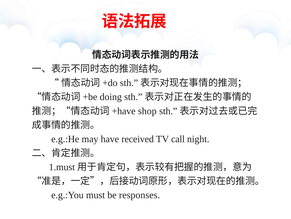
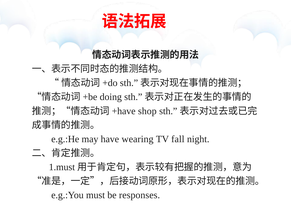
received: received -> wearing (138, 139)
call: call -> fall (178, 139)
